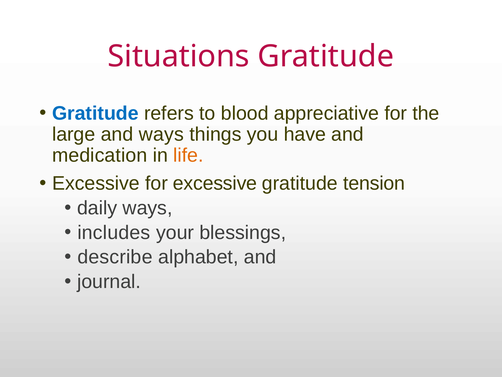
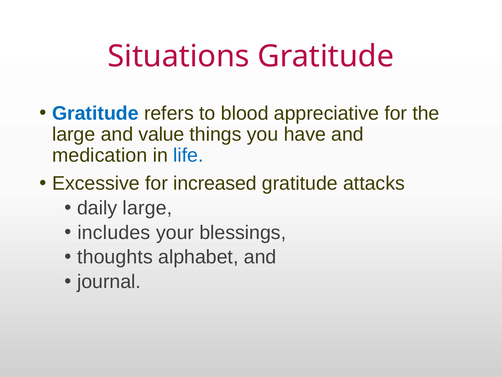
and ways: ways -> value (162, 134)
life colour: orange -> blue (188, 155)
for excessive: excessive -> increased (215, 183)
tension: tension -> attacks (374, 183)
daily ways: ways -> large (147, 208)
describe: describe -> thoughts (115, 257)
